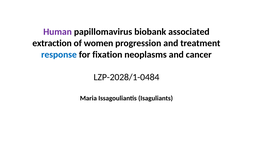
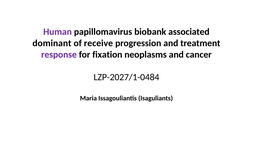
extraction: extraction -> dominant (52, 43)
women: women -> receive (98, 43)
response colour: blue -> purple (59, 55)
LZP-2028/1-0484: LZP-2028/1-0484 -> LZP-2027/1-0484 (126, 77)
